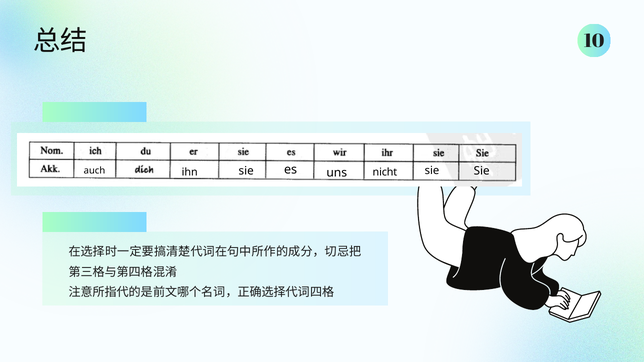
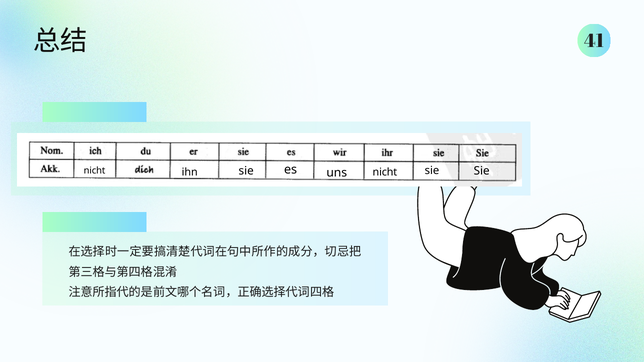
10: 10 -> 41 (594, 41)
auch: auch -> nicht (95, 171)
